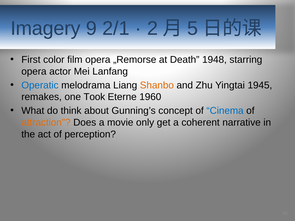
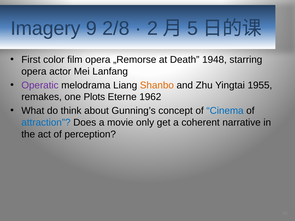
2/1: 2/1 -> 2/8 (116, 28)
Operatic colour: blue -> purple (40, 85)
1945: 1945 -> 1955 (260, 85)
Took: Took -> Plots (94, 97)
1960: 1960 -> 1962 (150, 97)
attraction colour: orange -> blue (46, 123)
